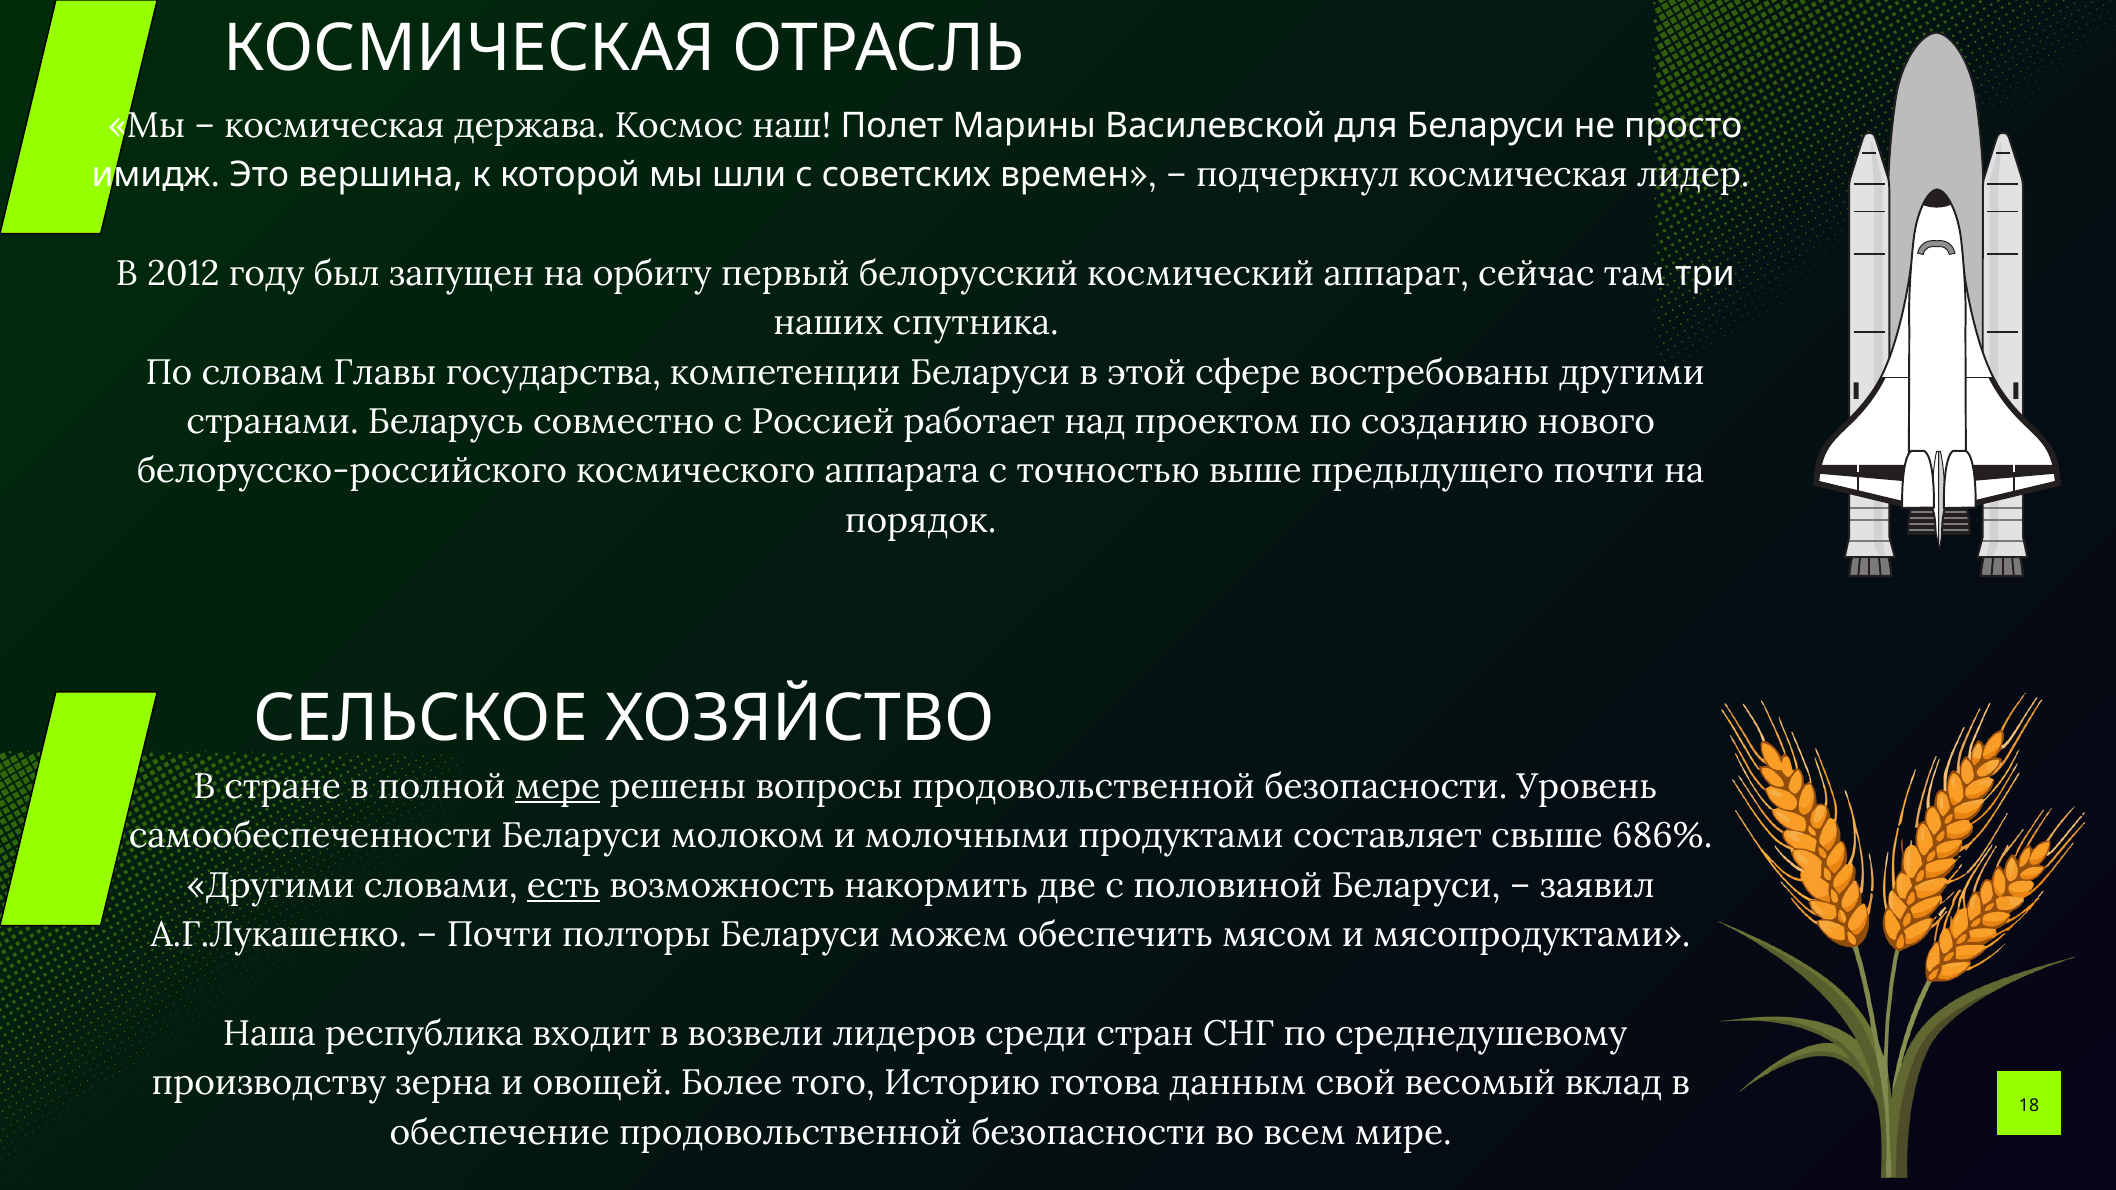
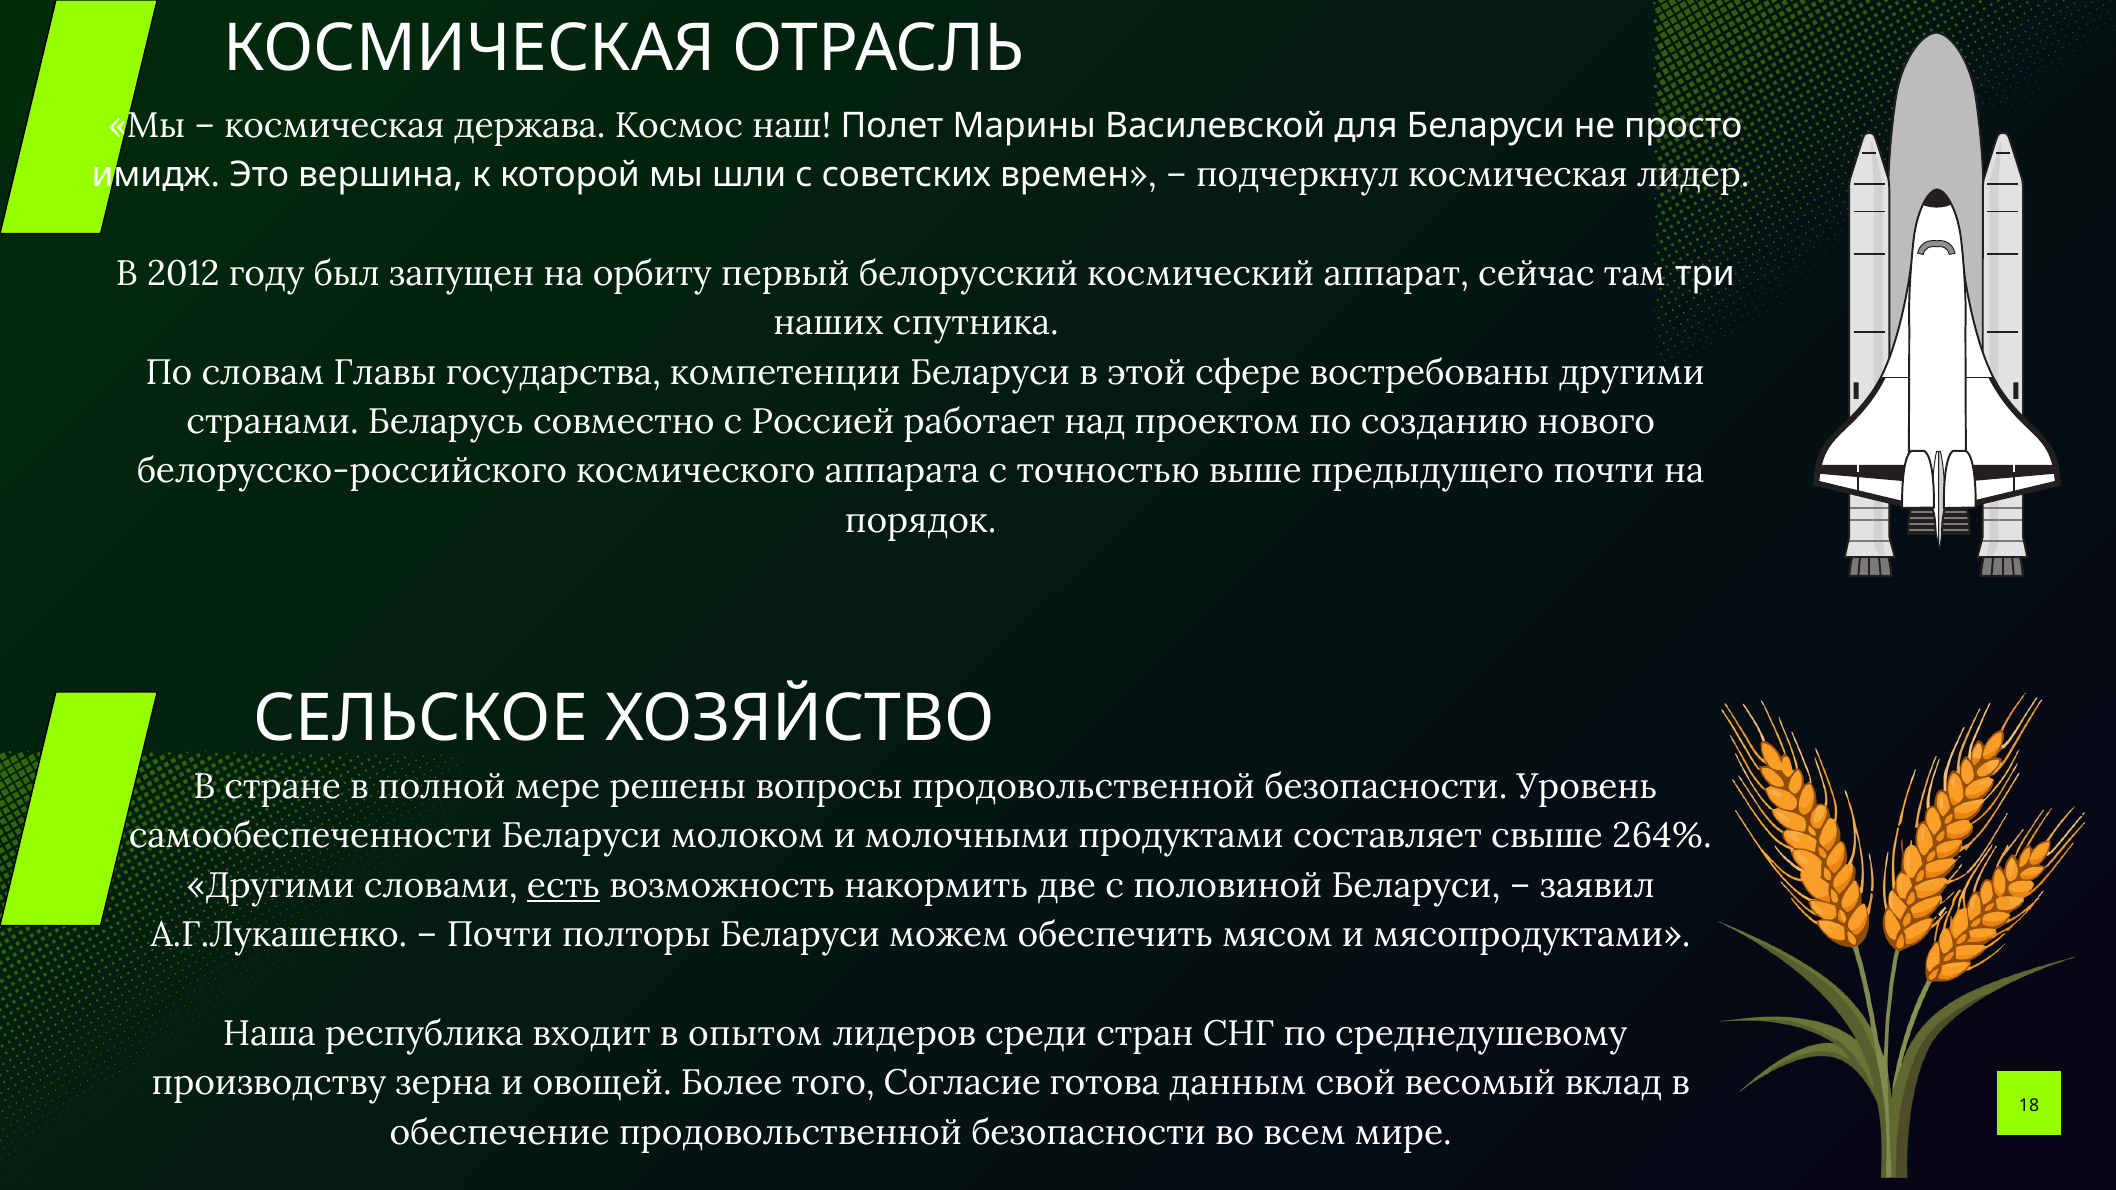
мере underline: present -> none (558, 787)
686%: 686% -> 264% (1662, 836)
возвели: возвели -> опытом (755, 1034)
Историю: Историю -> Согласие (962, 1083)
